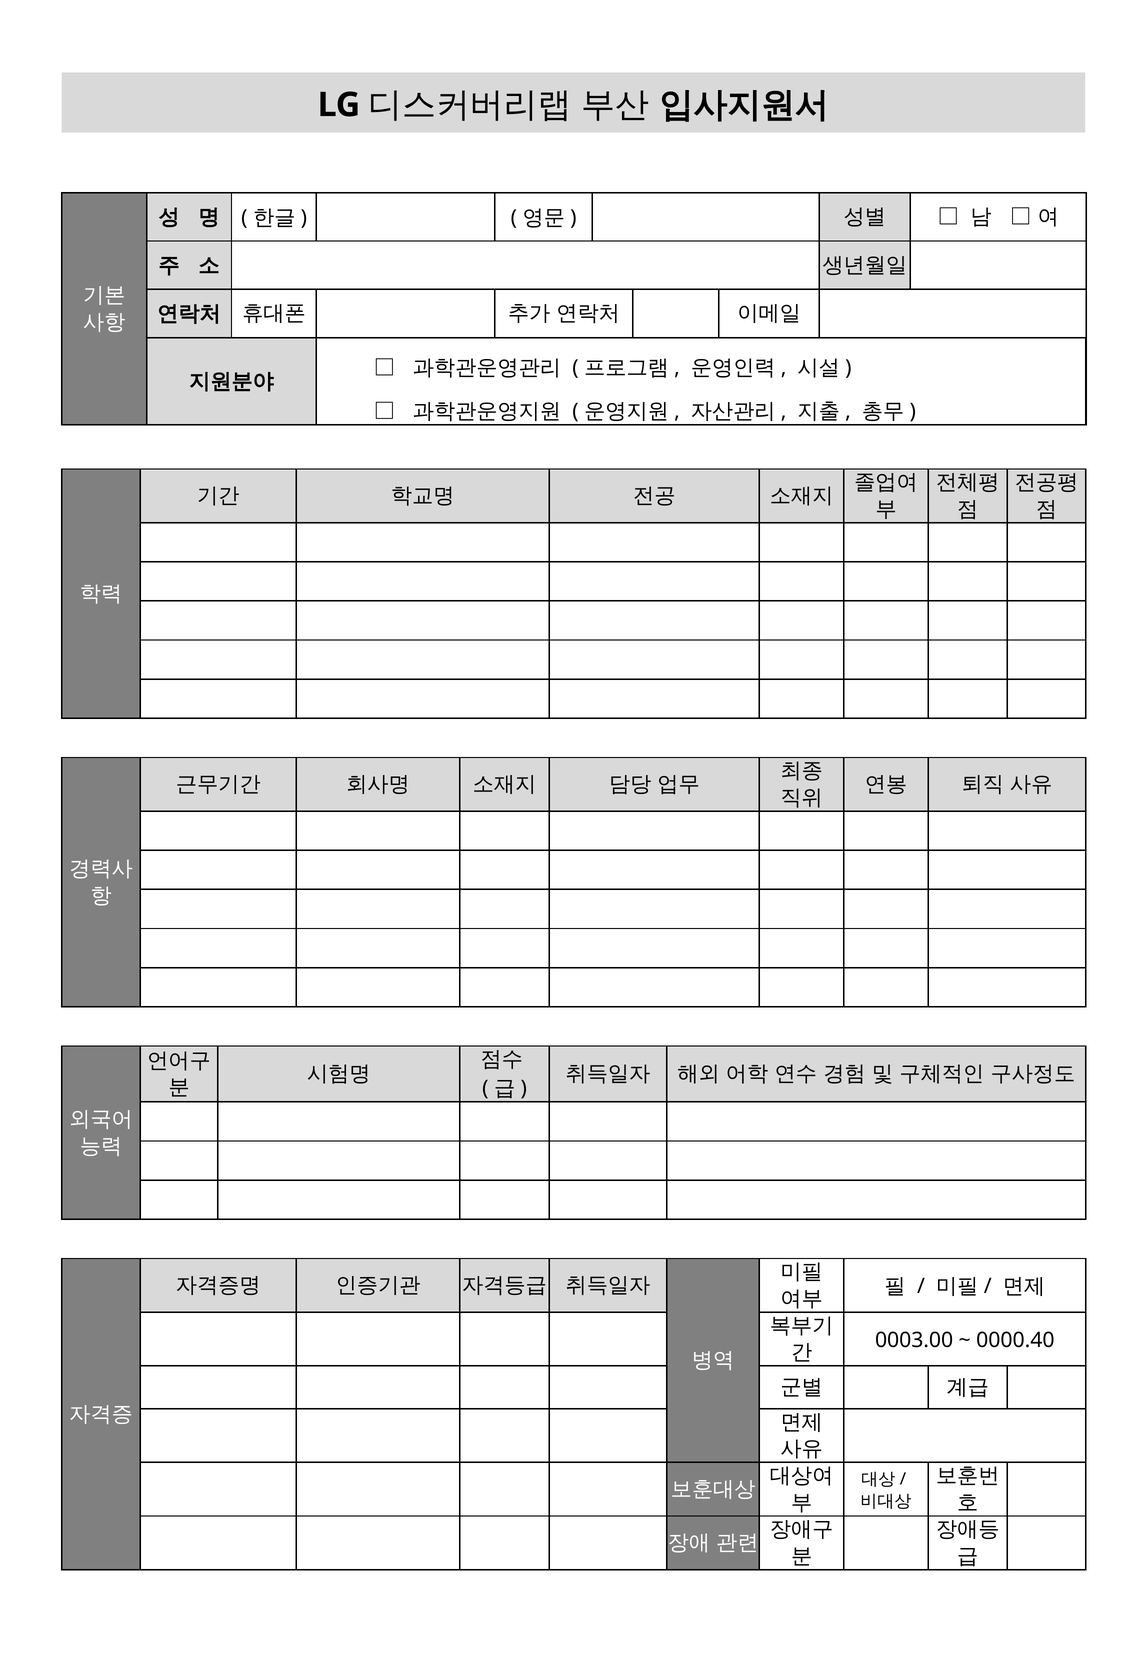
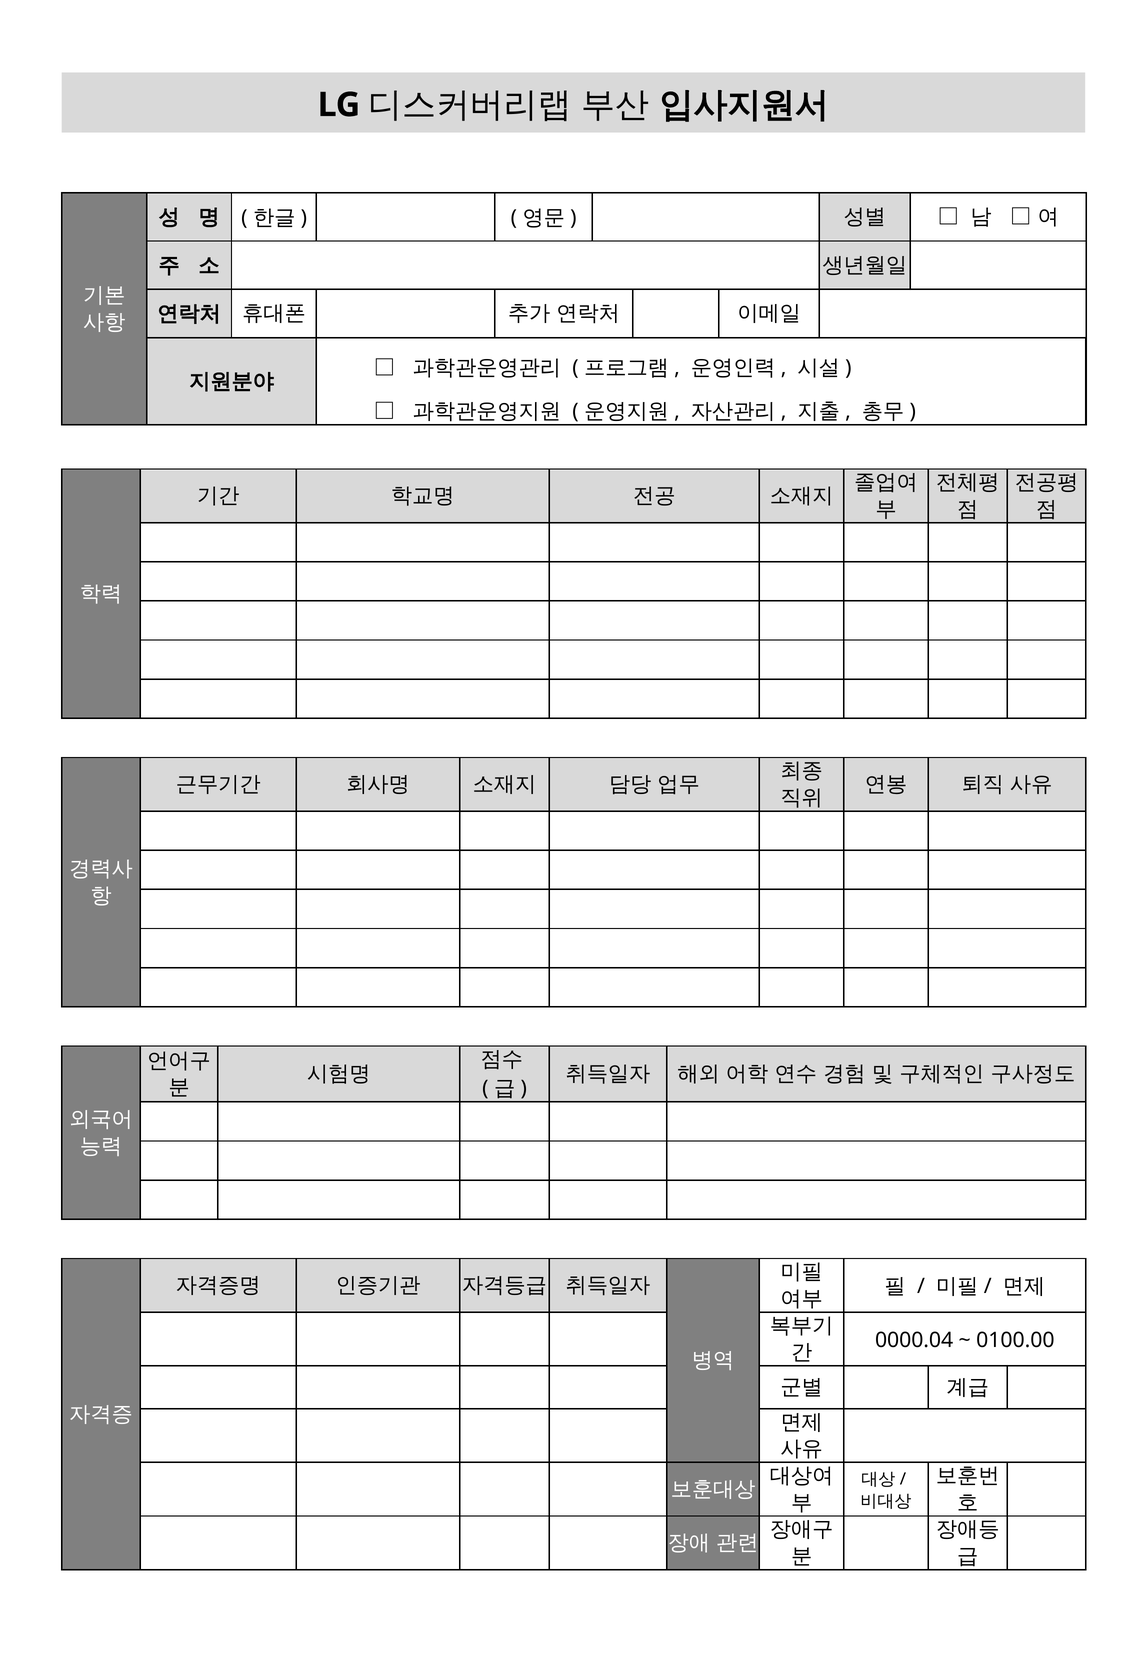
0003.00: 0003.00 -> 0000.04 (914, 1340)
0000.40: 0000.40 -> 0100.00 (1015, 1340)
